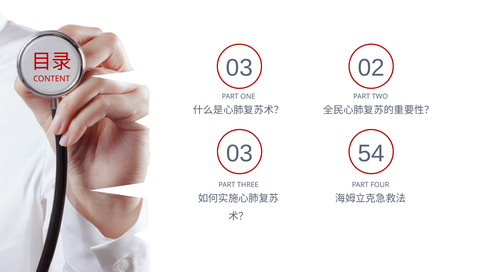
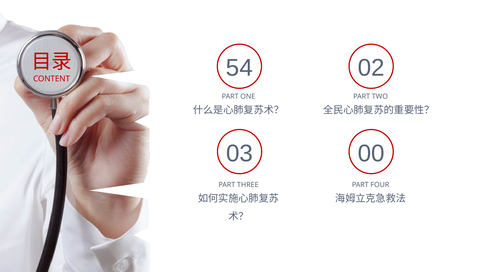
CONTENT 03: 03 -> 54 (239, 68)
54: 54 -> 00 (371, 154)
